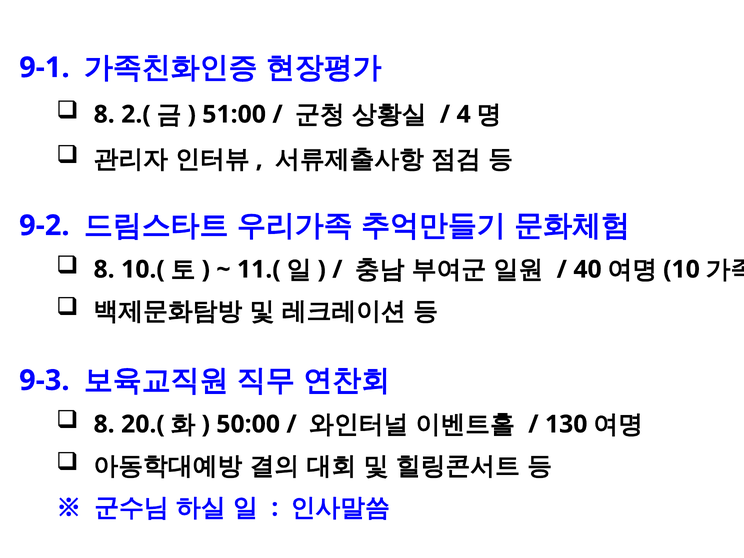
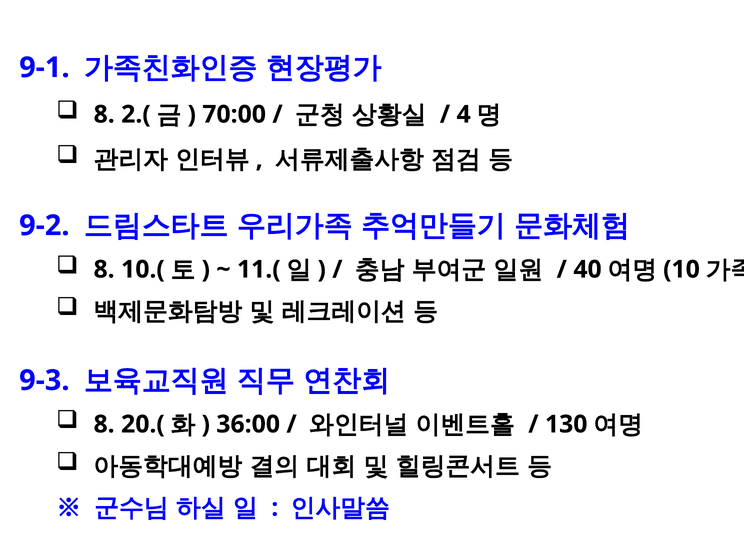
51:00: 51:00 -> 70:00 (234, 114)
50:00: 50:00 -> 36:00 (248, 424)
